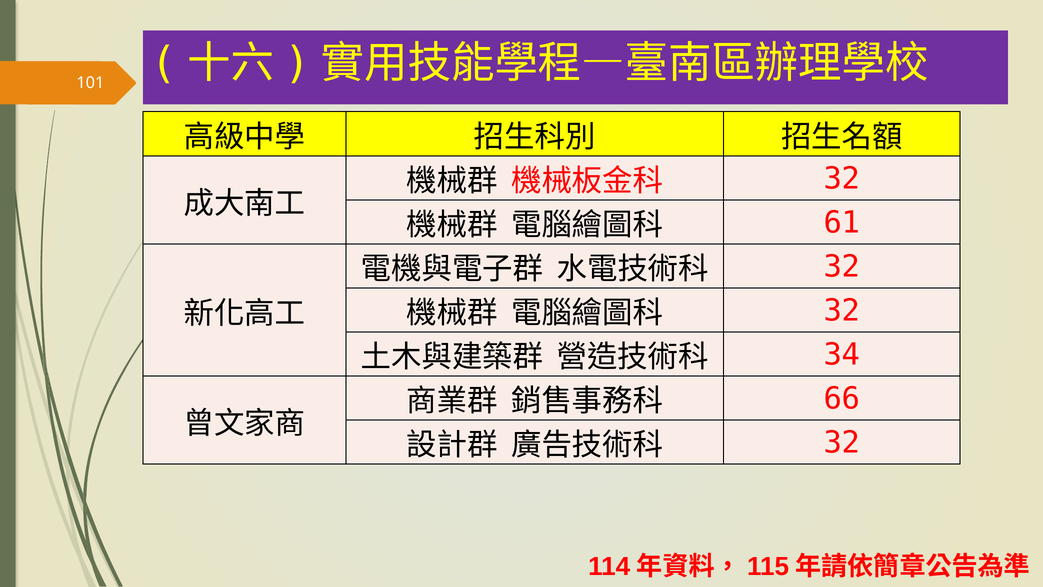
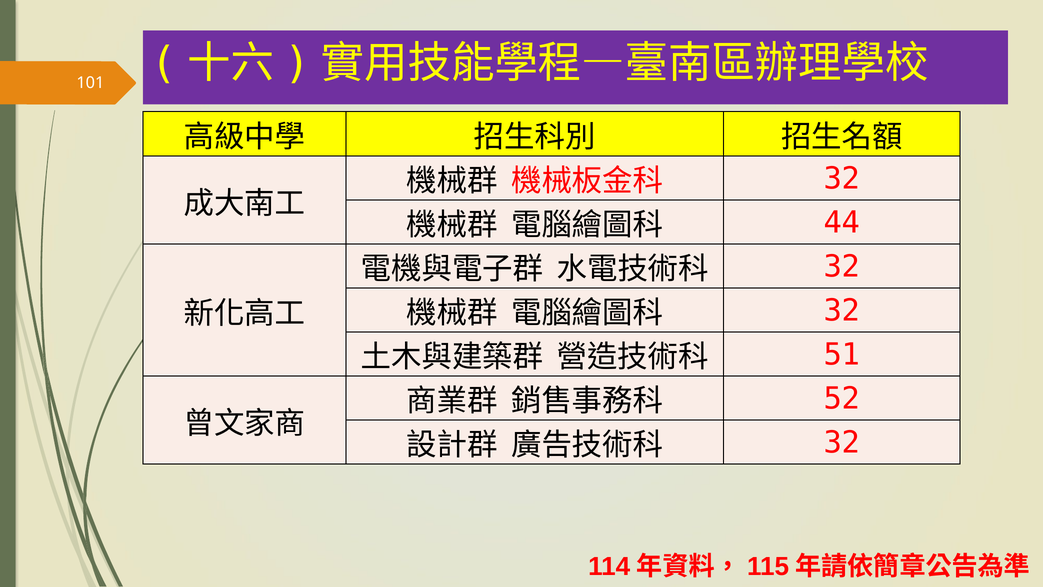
61: 61 -> 44 (842, 222)
34: 34 -> 51 (842, 354)
66: 66 -> 52 (842, 398)
